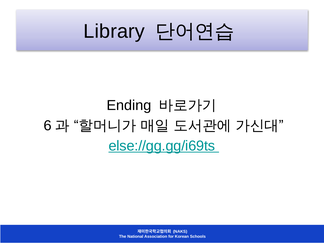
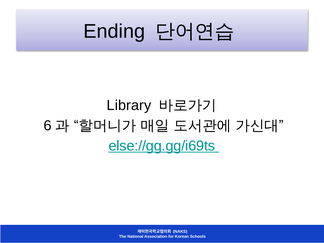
Library: Library -> Ending (114, 31)
Ending: Ending -> Library (129, 105)
